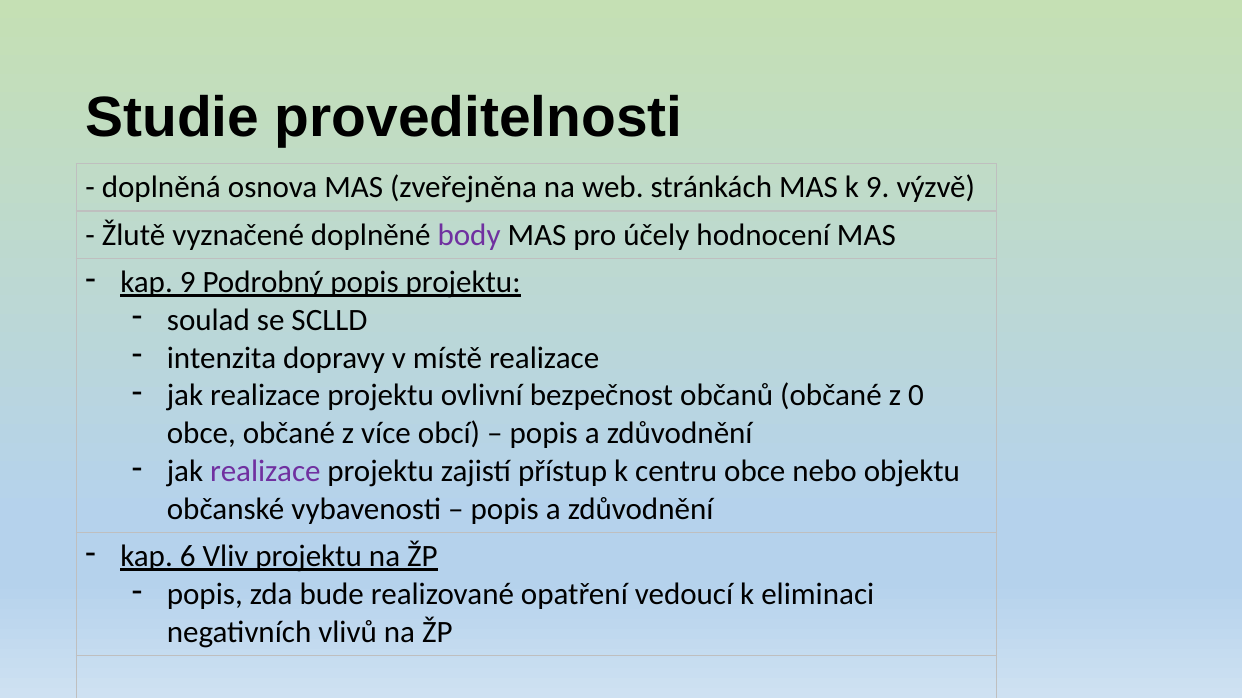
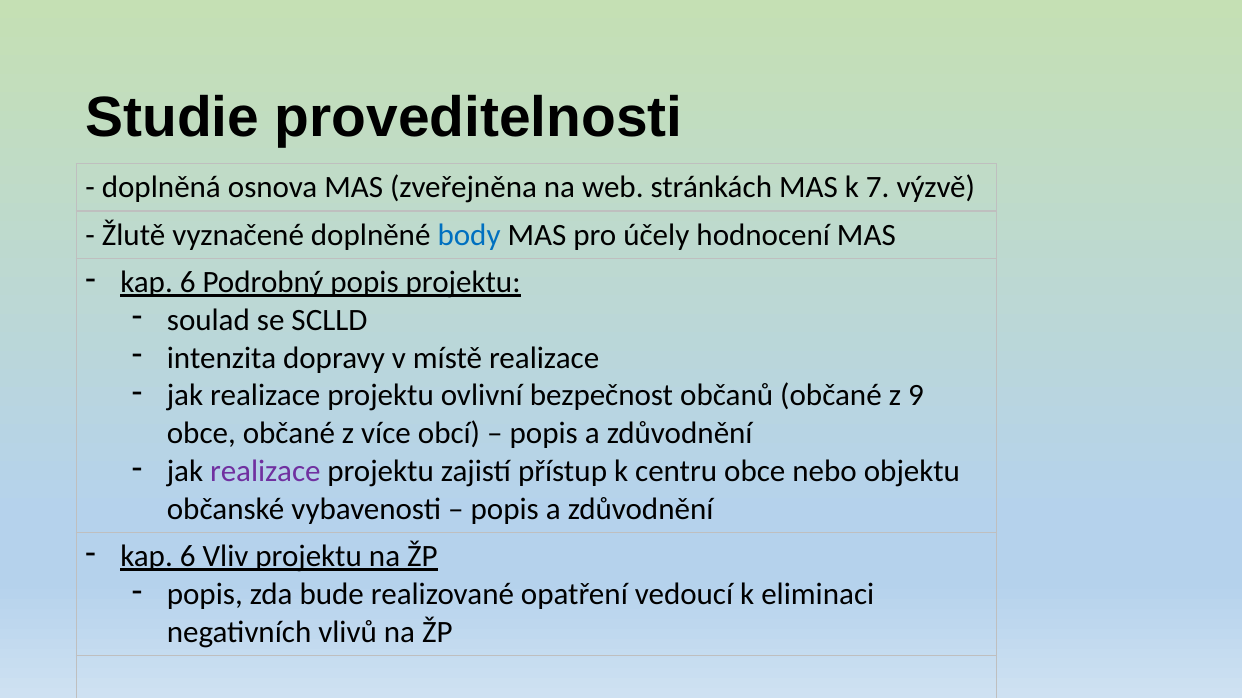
k 9: 9 -> 7 (878, 188)
body colour: purple -> blue (469, 235)
9: 9 -> 6 (188, 282)
0: 0 -> 9 (916, 396)
